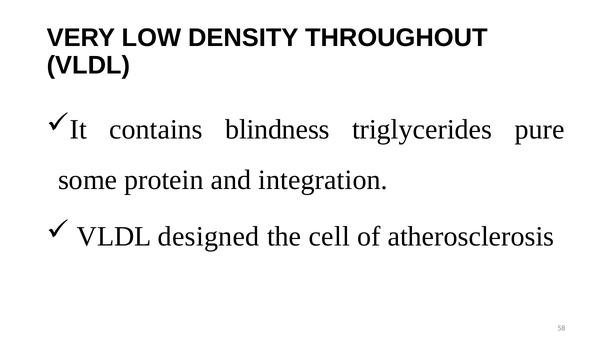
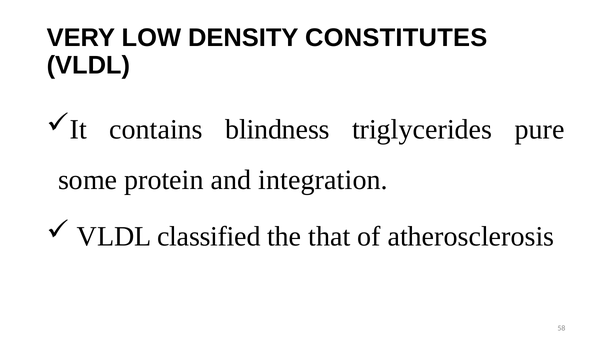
THROUGHOUT: THROUGHOUT -> CONSTITUTES (396, 38)
designed: designed -> classified (209, 237)
cell: cell -> that (329, 237)
